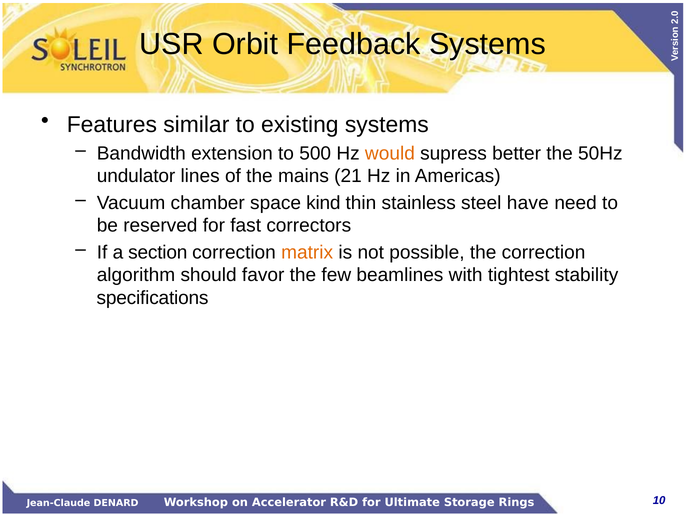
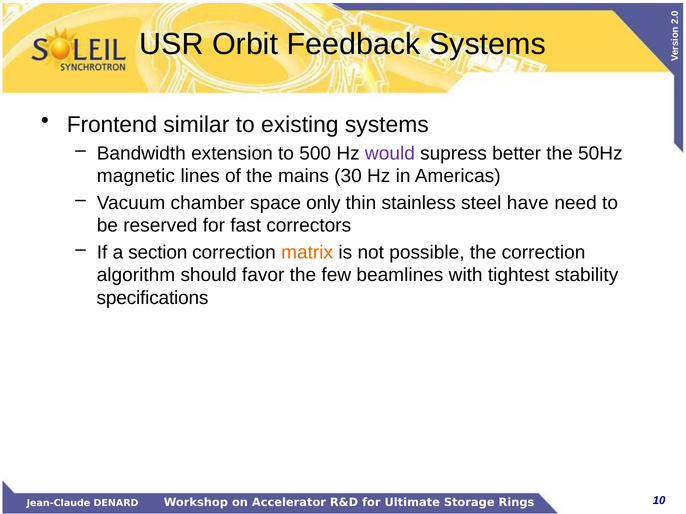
Features: Features -> Frontend (112, 125)
would colour: orange -> purple (390, 153)
undulator: undulator -> magnetic (136, 176)
21: 21 -> 30 (348, 176)
kind: kind -> only (323, 203)
